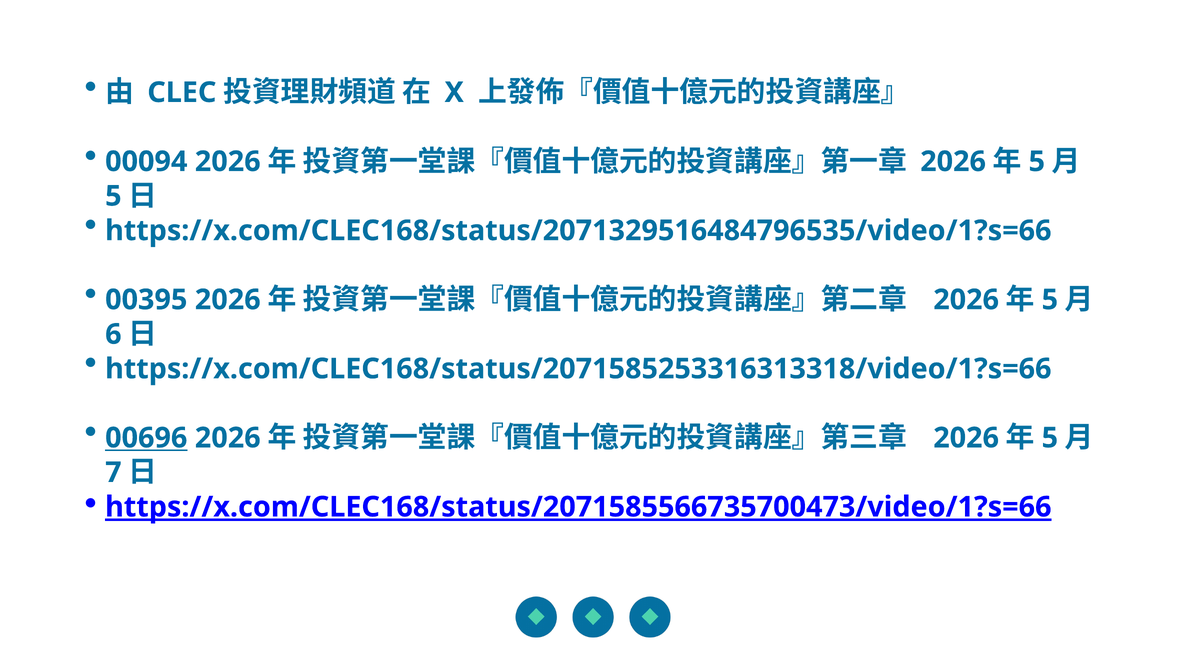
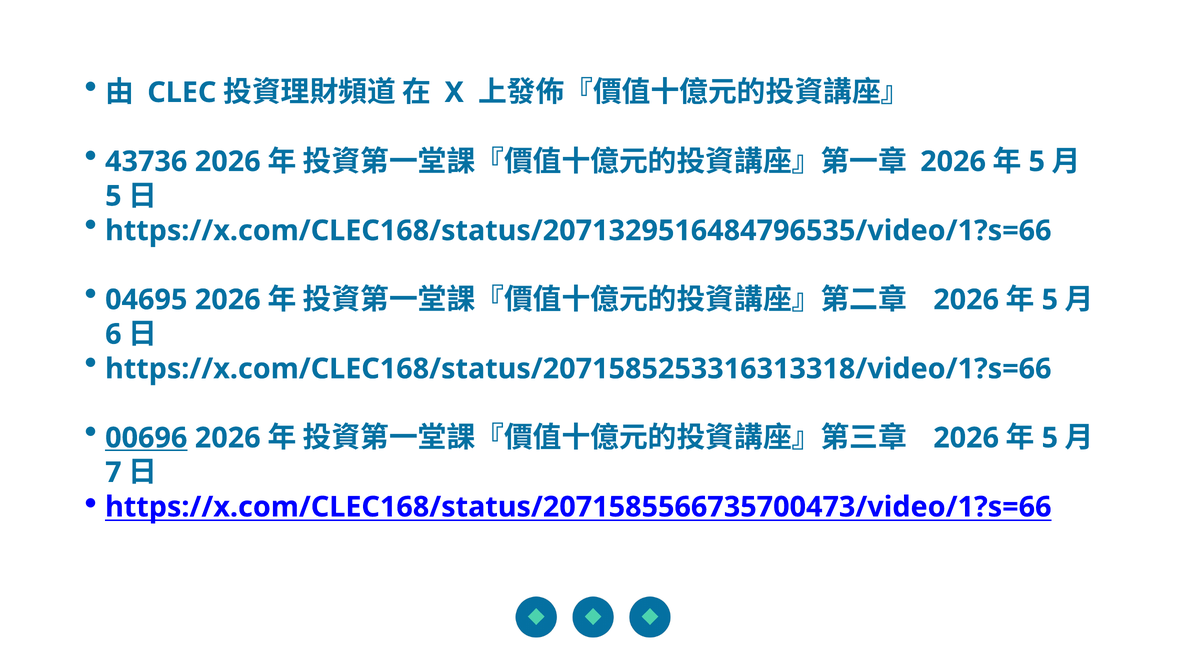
00094: 00094 -> 43736 (146, 162)
00395: 00395 -> 04695 (146, 300)
https://x.com/CLEC168/status/2071585566735700473/video/1?s=66 underline: present -> none (578, 507)
